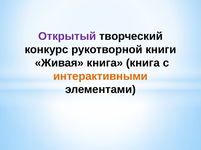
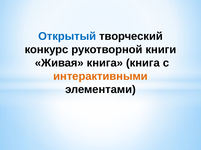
Открытый colour: purple -> blue (67, 36)
